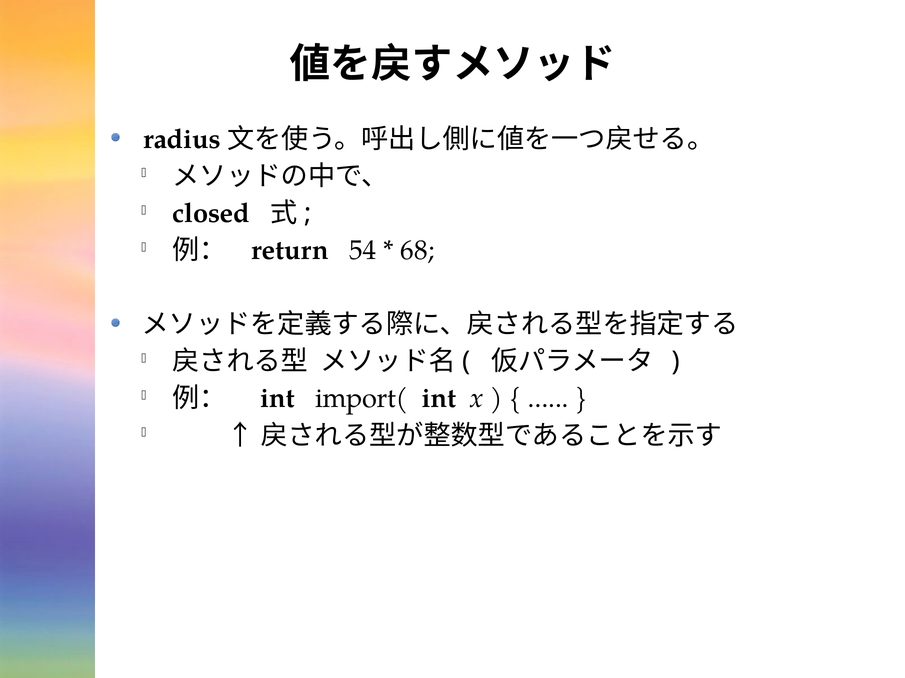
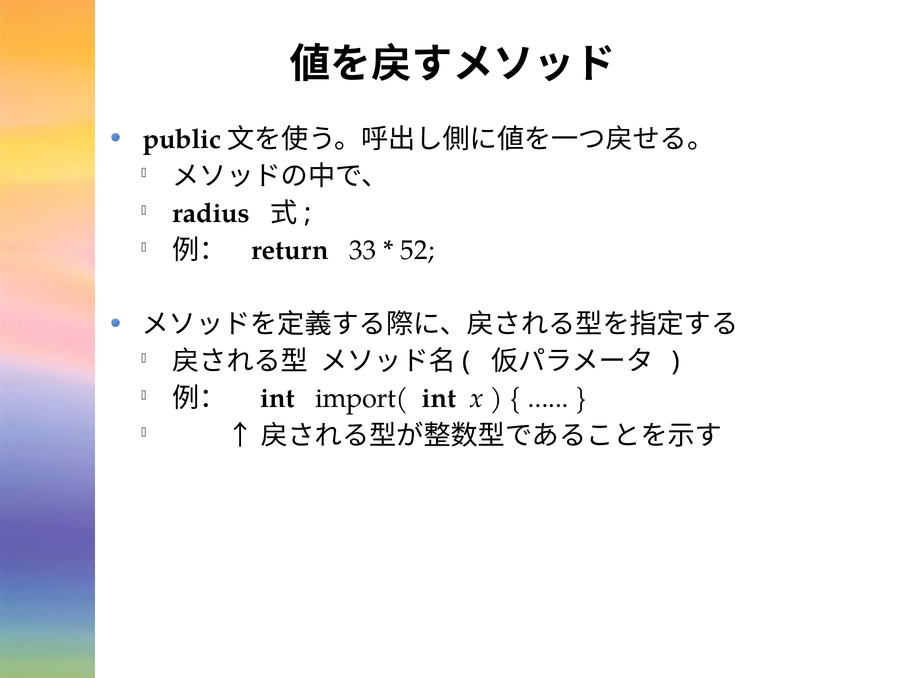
radius: radius -> public (182, 139)
closed: closed -> radius (211, 213)
54: 54 -> 33 (363, 251)
68: 68 -> 52 (417, 251)
